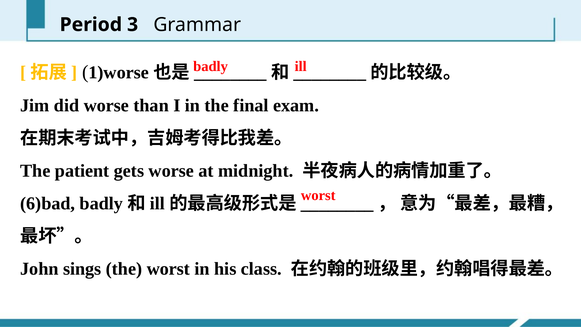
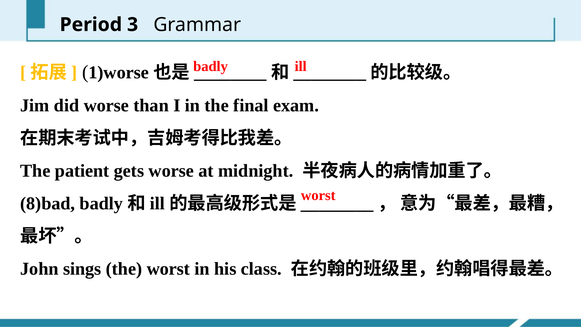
6)bad: 6)bad -> 8)bad (48, 203)
